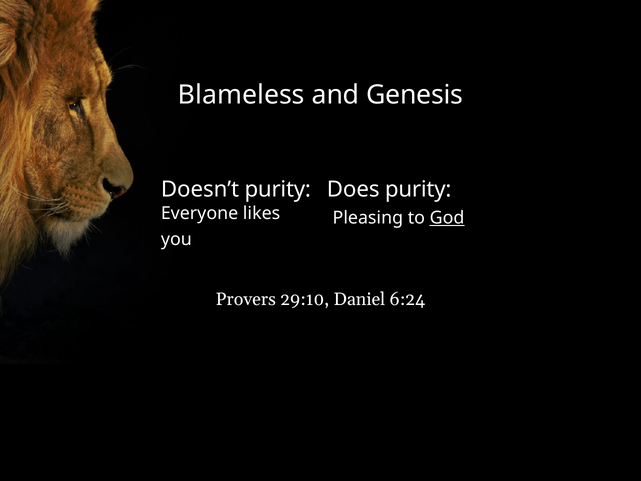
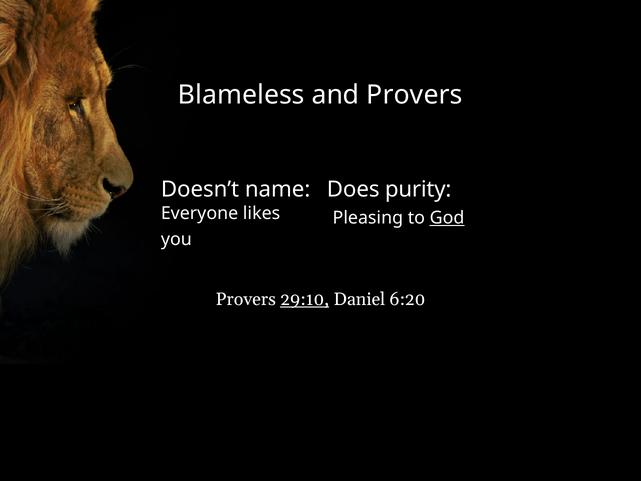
and Genesis: Genesis -> Provers (415, 95)
Doesn’t purity: purity -> name (278, 189)
29:10 underline: none -> present (305, 299)
6:24: 6:24 -> 6:20 (407, 299)
